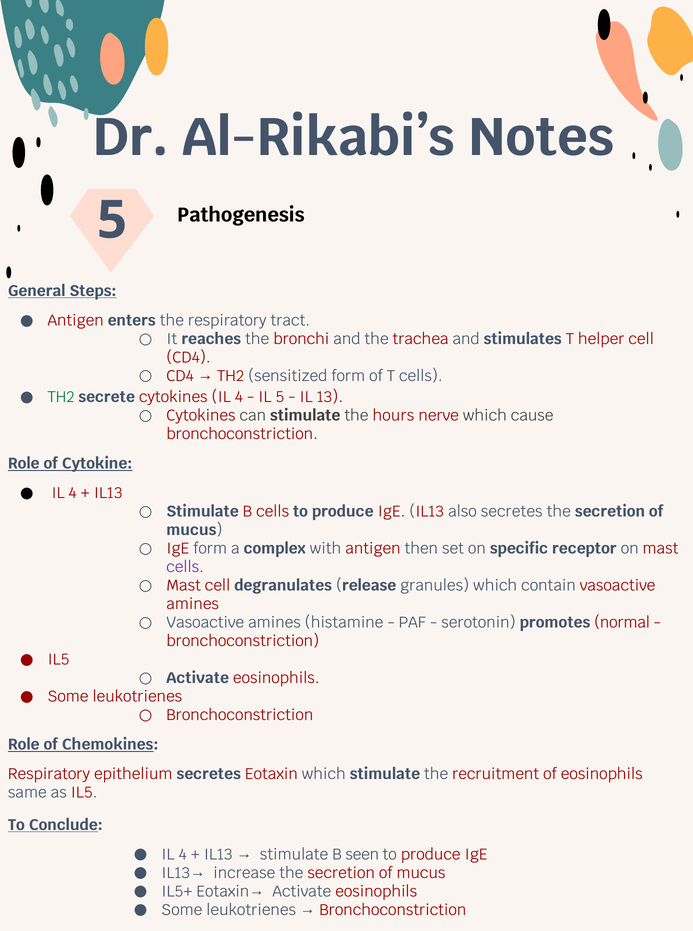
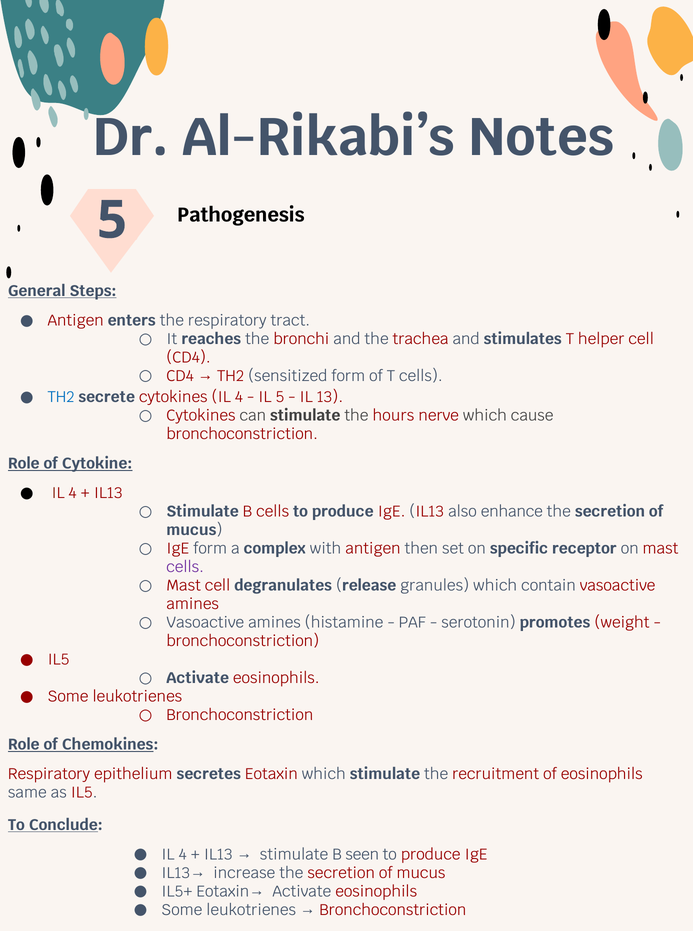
TH2 colour: green -> blue (61, 397)
also secretes: secretes -> enhance (512, 511)
normal: normal -> weight (622, 622)
